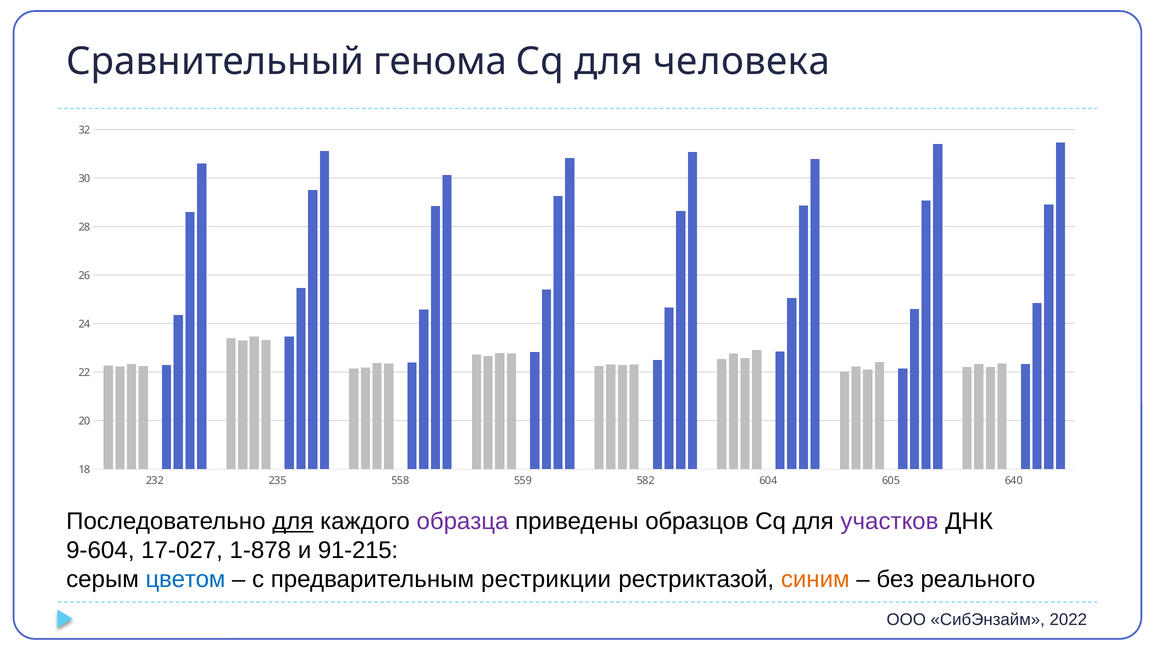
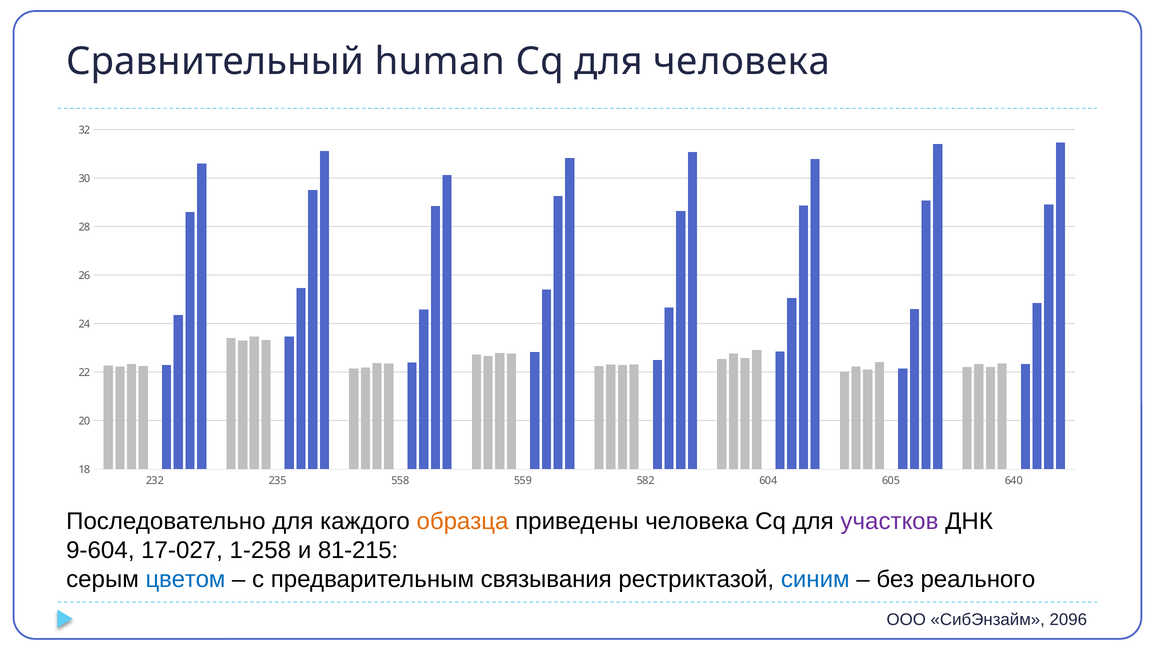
генома: генома -> human (440, 61)
для underline: present -> none (293, 521)
образца colour: purple -> orange (463, 521)
приведены образцов: образцов -> человека (697, 521)
1-878: 1-878 -> 1-258 (260, 550)
91-215: 91-215 -> 81-215 (358, 550)
рестрикции: рестрикции -> связывания (546, 579)
синим colour: orange -> blue (815, 579)
2022: 2022 -> 2096 (1068, 620)
